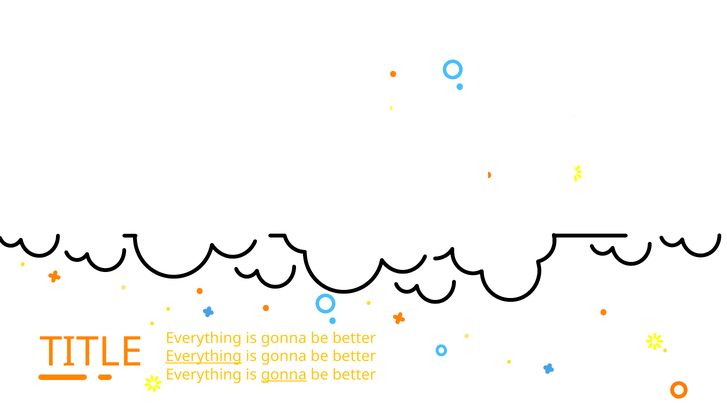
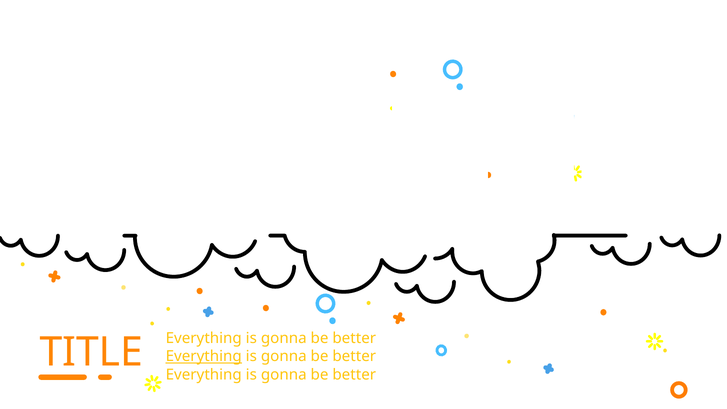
gonna underline: present -> none (284, 375)
